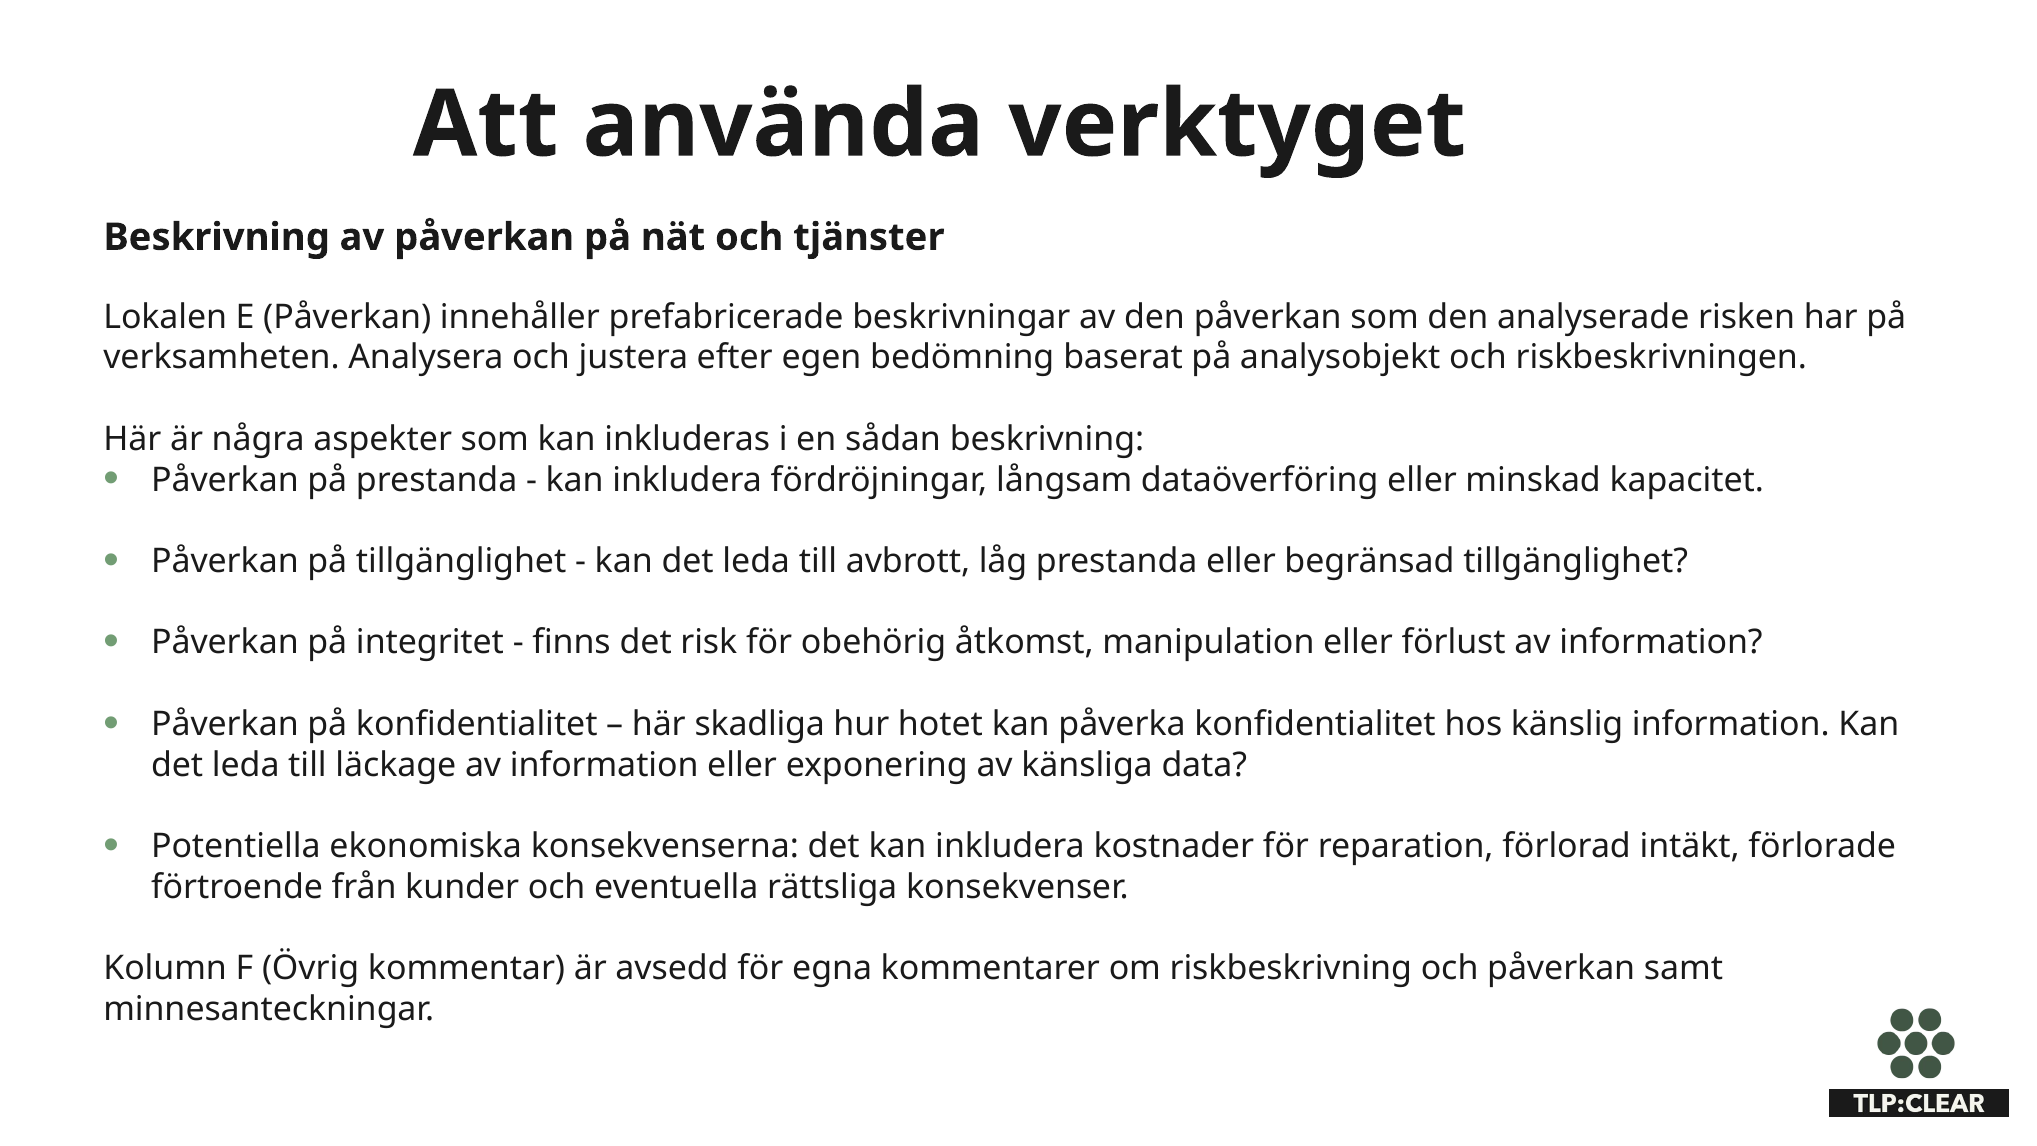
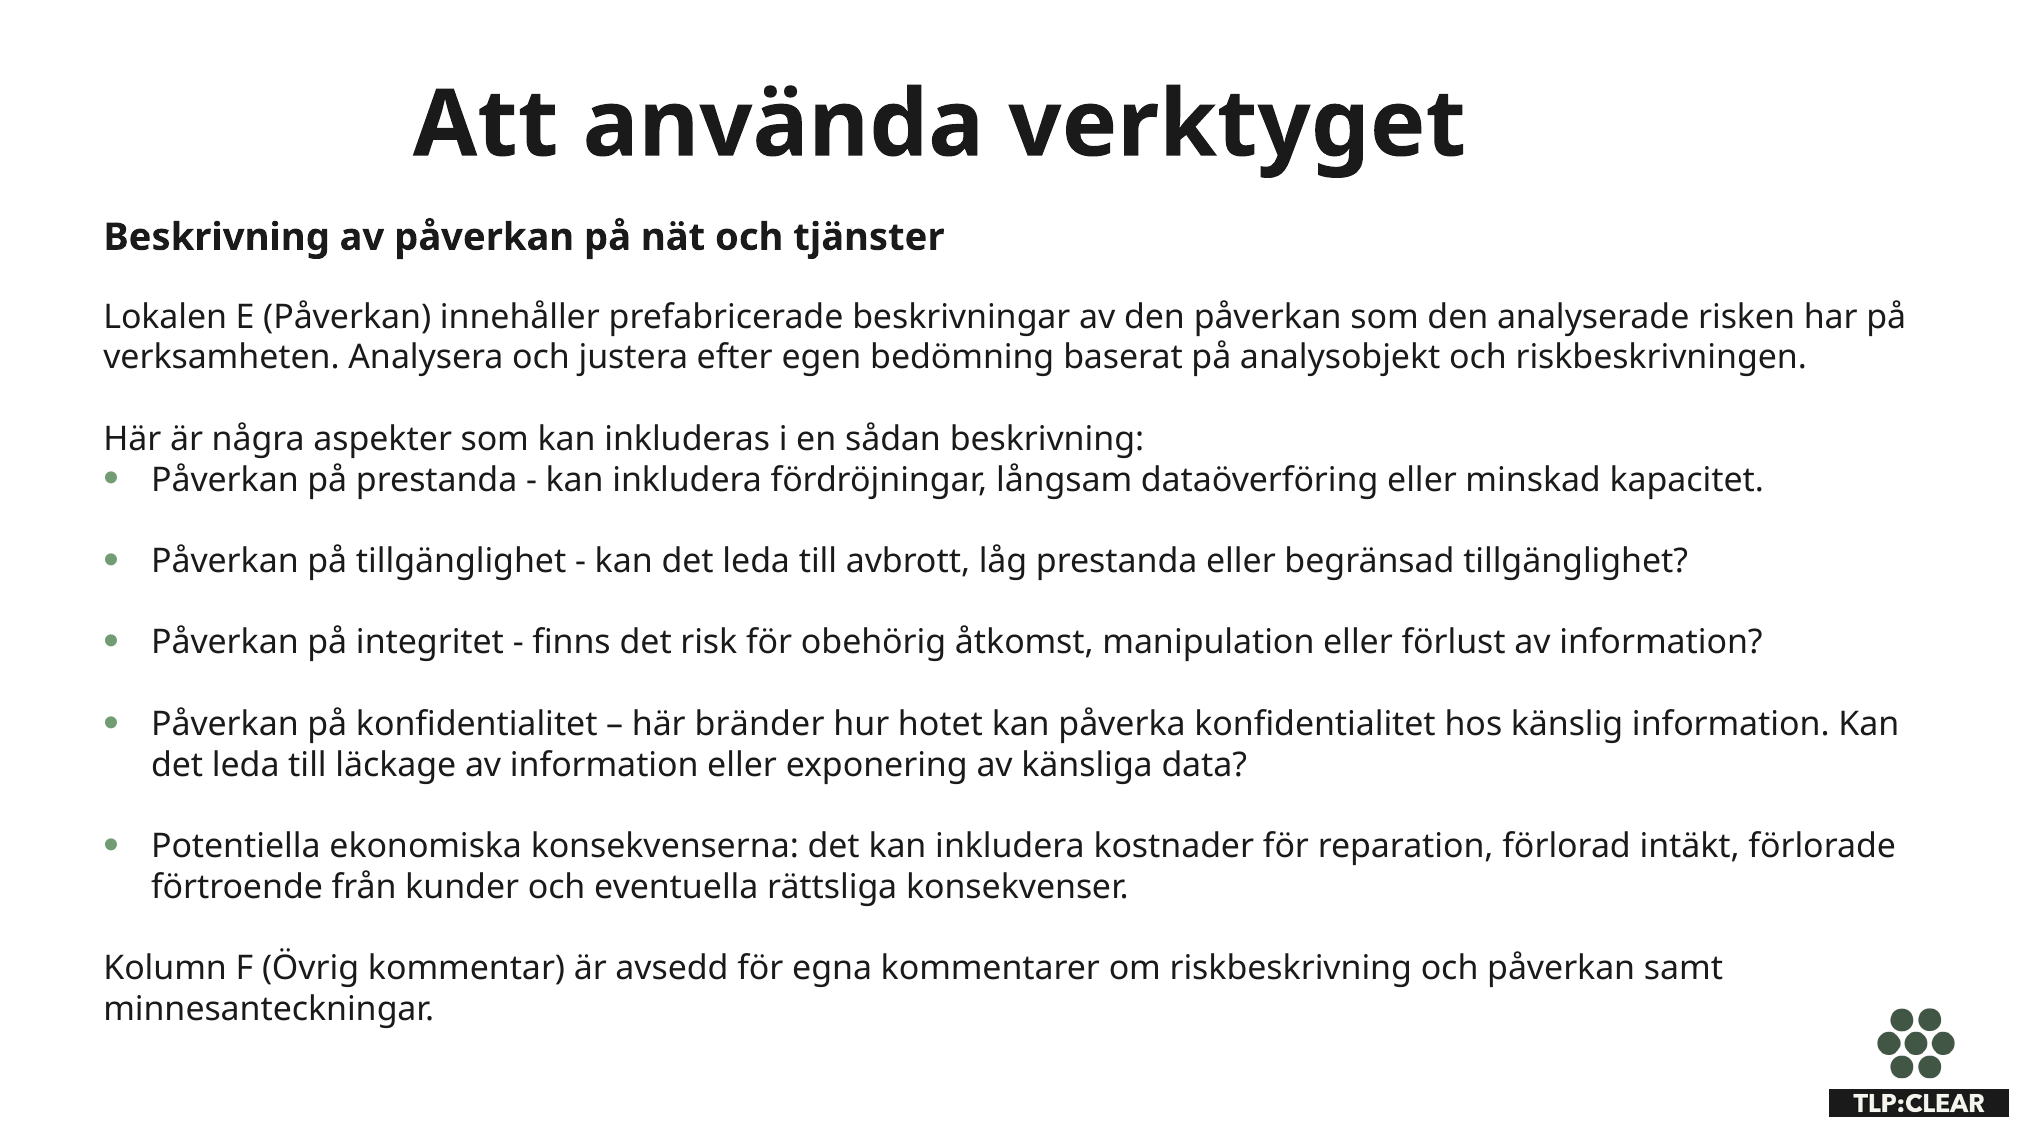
skadliga: skadliga -> bränder (760, 724)
